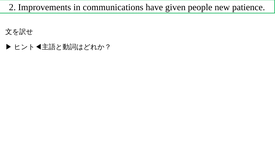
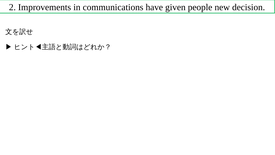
patience: patience -> decision (249, 7)
